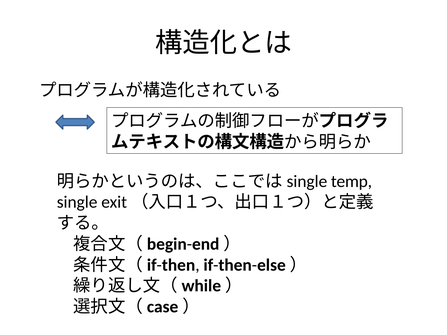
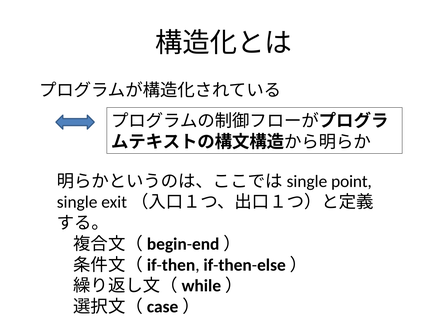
temp: temp -> point (351, 181)
